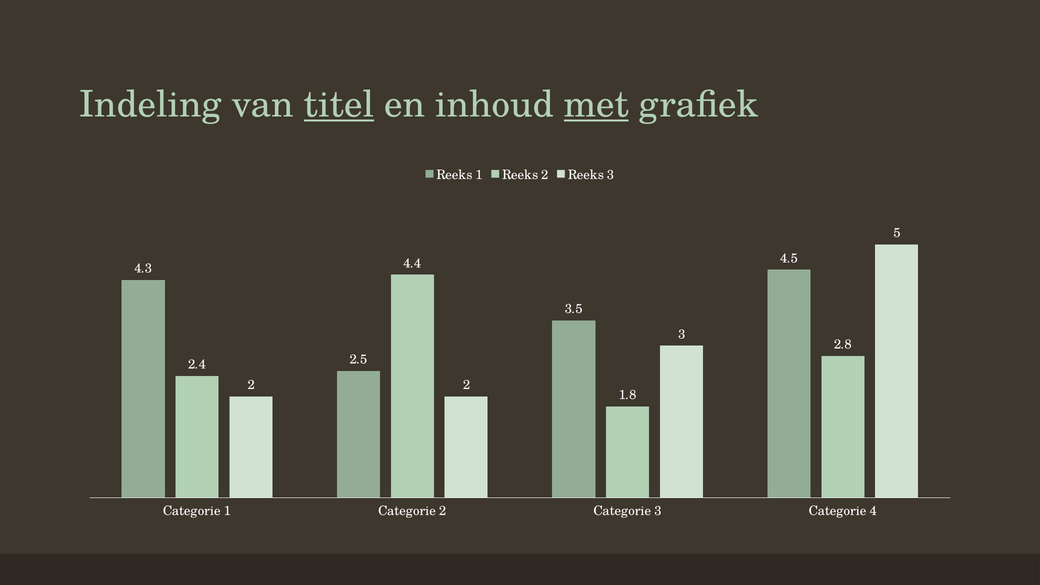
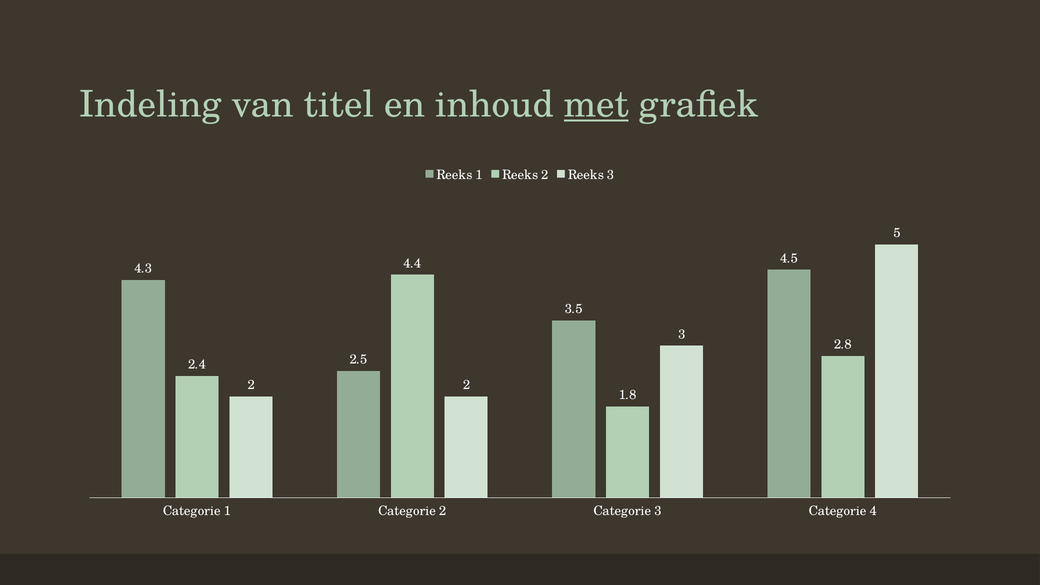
titel underline: present -> none (339, 105)
